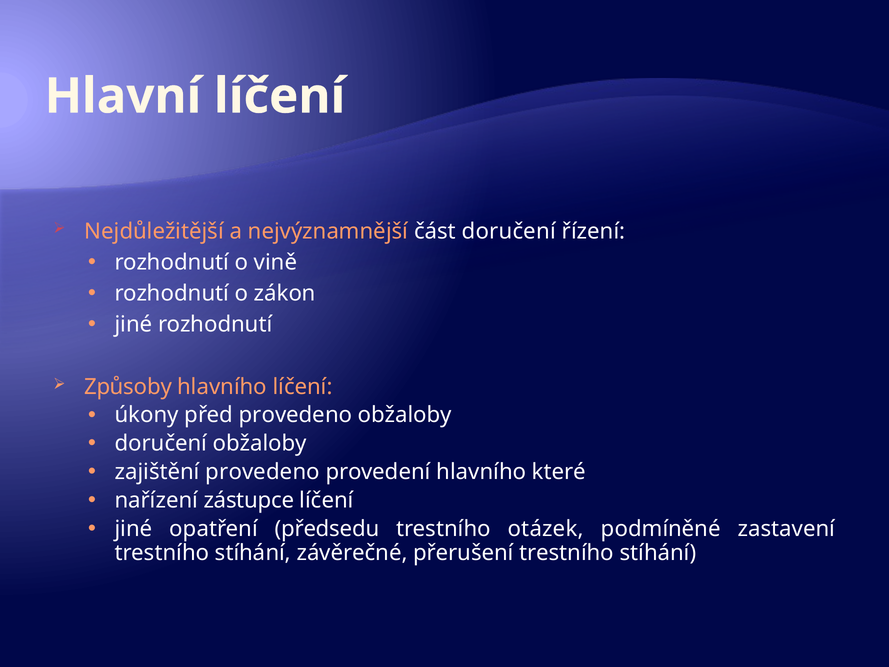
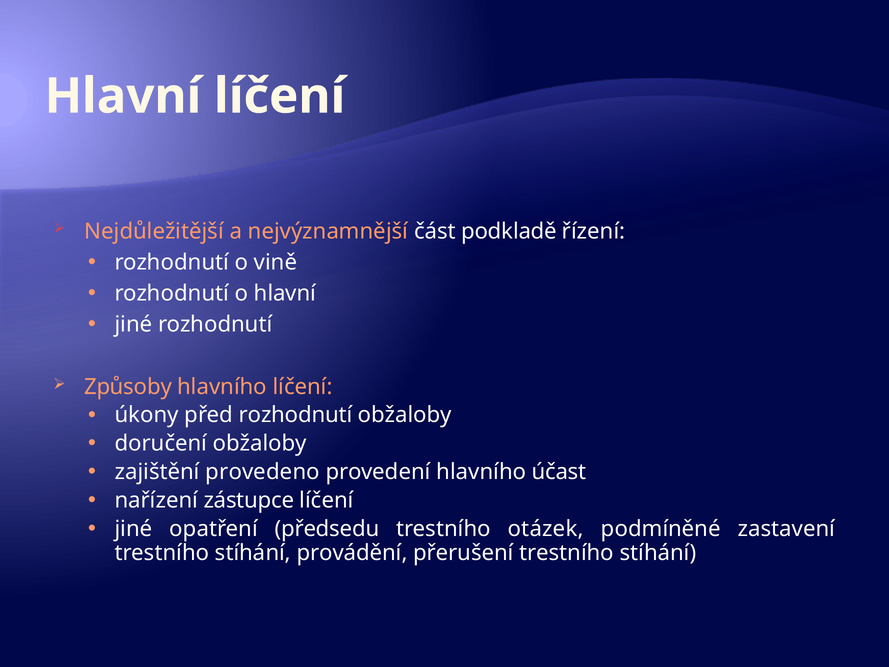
část doručení: doručení -> podkladě (509, 231)
o zákon: zákon -> hlavní (285, 293)
před provedeno: provedeno -> rozhodnutí (296, 415)
které: které -> účast (559, 472)
závěrečné: závěrečné -> provádění (352, 553)
